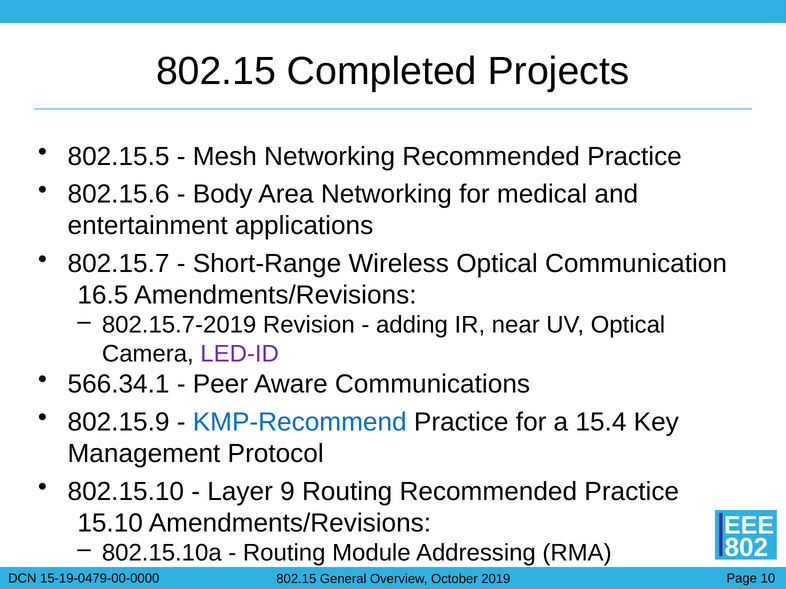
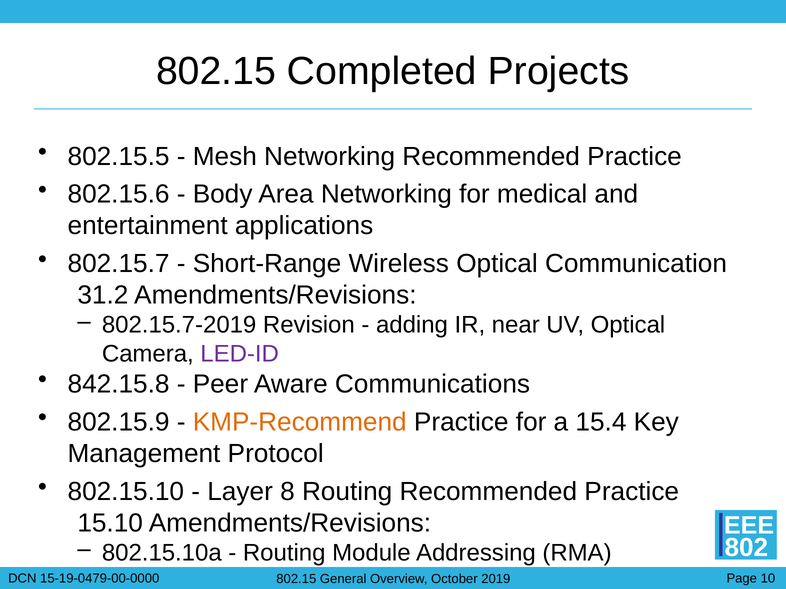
16.5: 16.5 -> 31.2 (103, 295)
566.34.1: 566.34.1 -> 842.15.8 (119, 384)
KMP-Recommend colour: blue -> orange (300, 422)
9: 9 -> 8 (287, 492)
